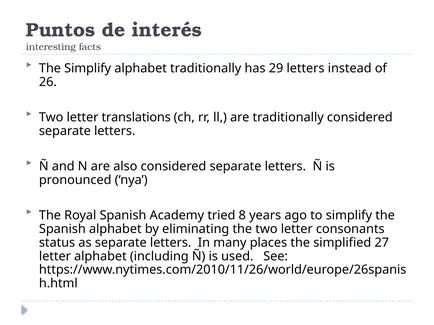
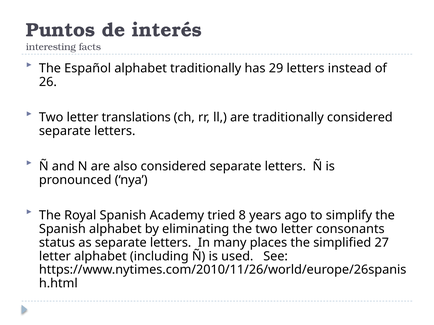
The Simplify: Simplify -> Español (88, 68)
